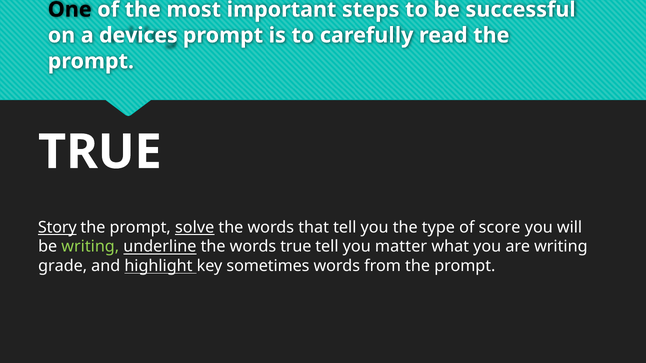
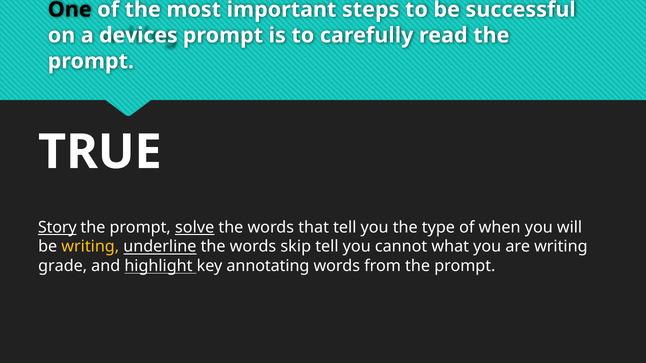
score: score -> when (500, 227)
writing colour: light green -> yellow (90, 247)
words true: true -> skip (296, 247)
matter: matter -> cannot (401, 247)
sometimes: sometimes -> annotating (268, 266)
